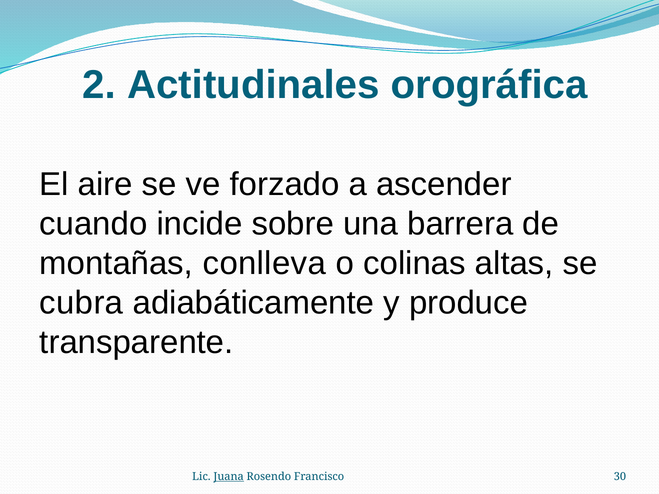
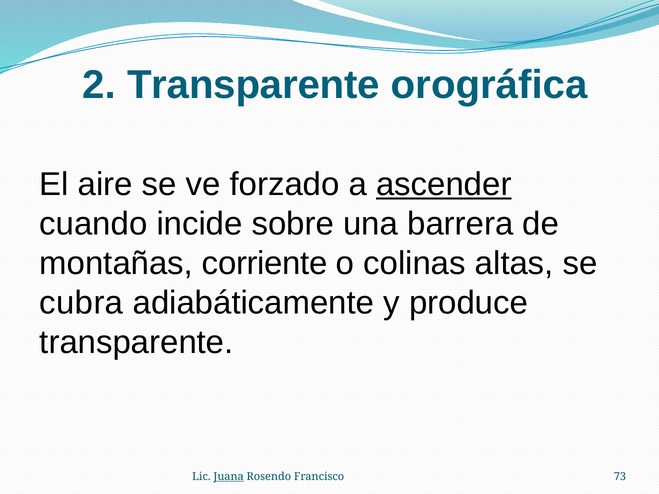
2 Actitudinales: Actitudinales -> Transparente (253, 85)
ascender underline: none -> present (444, 184)
conlleva: conlleva -> corriente (265, 263)
30: 30 -> 73 (620, 477)
